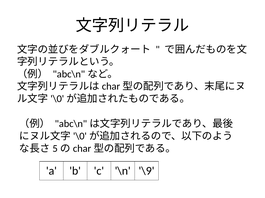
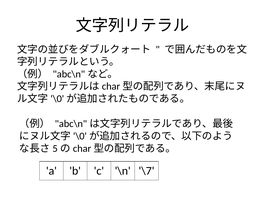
\9: \9 -> \7 (147, 172)
